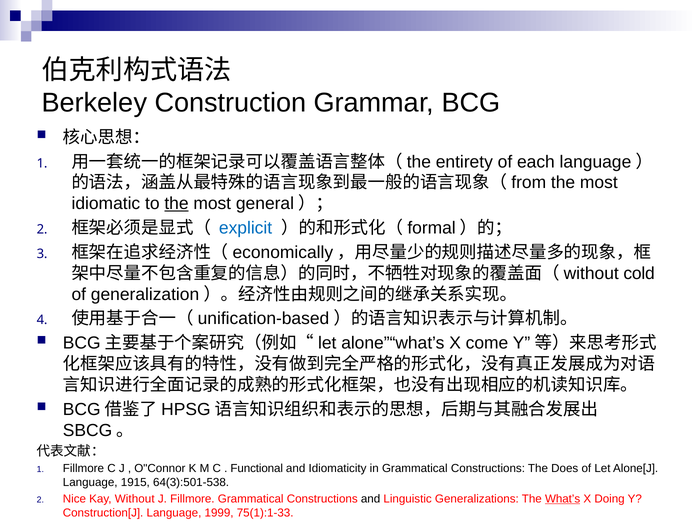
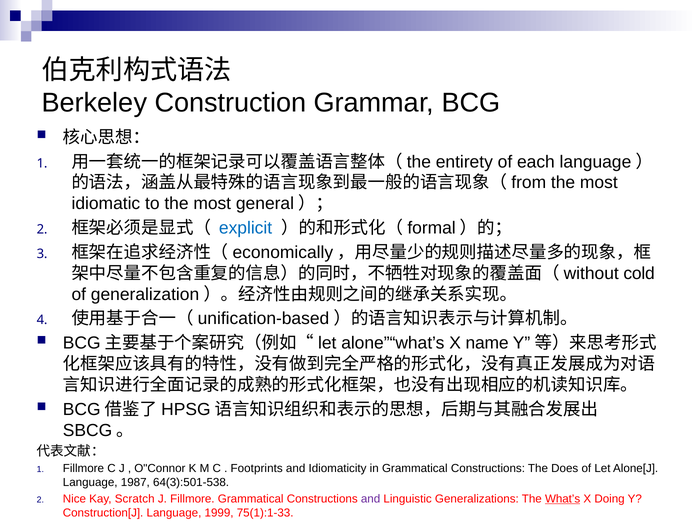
the underline: present -> none (176, 204)
come: come -> name (487, 343)
Functional: Functional -> Footprints (257, 468)
1915: 1915 -> 1987 (135, 482)
Without: Without -> Scratch (135, 499)
and colour: black -> purple (371, 499)
